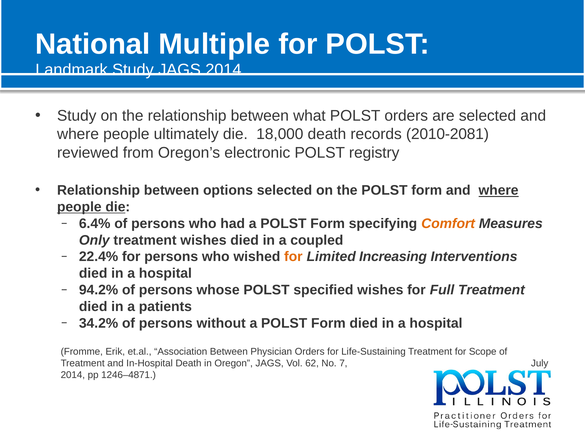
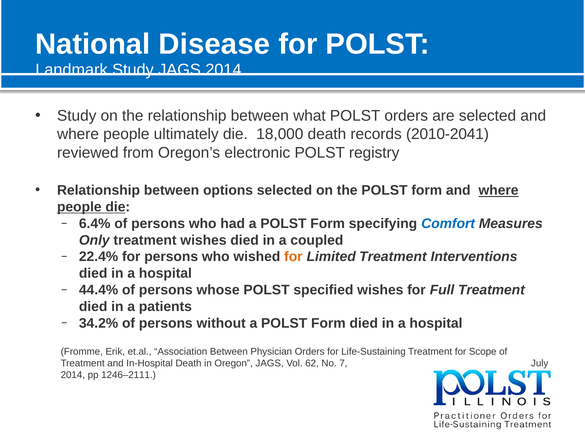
Multiple: Multiple -> Disease (214, 44)
2010-2081: 2010-2081 -> 2010-2041 (447, 134)
Comfort colour: orange -> blue (448, 223)
Limited Increasing: Increasing -> Treatment (393, 257)
94.2%: 94.2% -> 44.4% (99, 290)
1246–4871: 1246–4871 -> 1246–2111 (129, 375)
